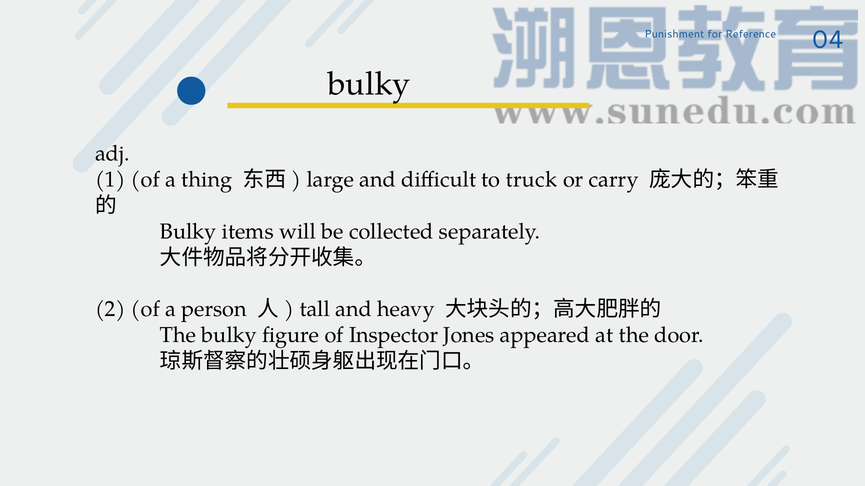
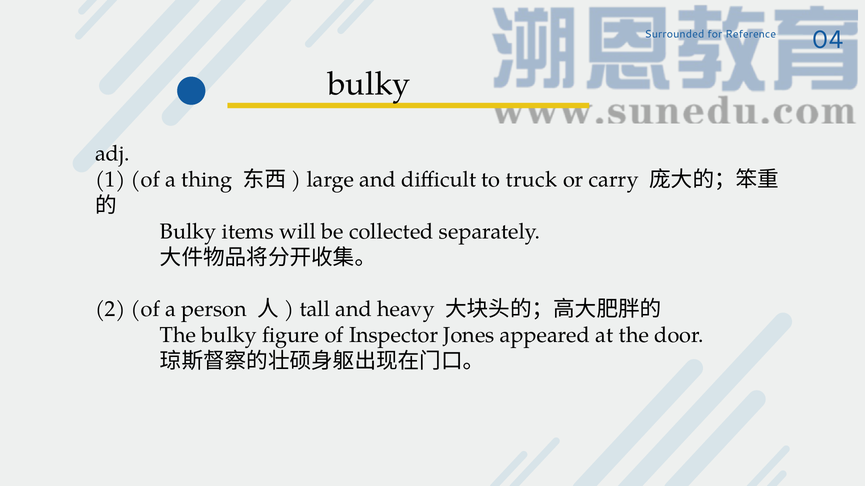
Punishment: Punishment -> Surrounded (674, 34)
